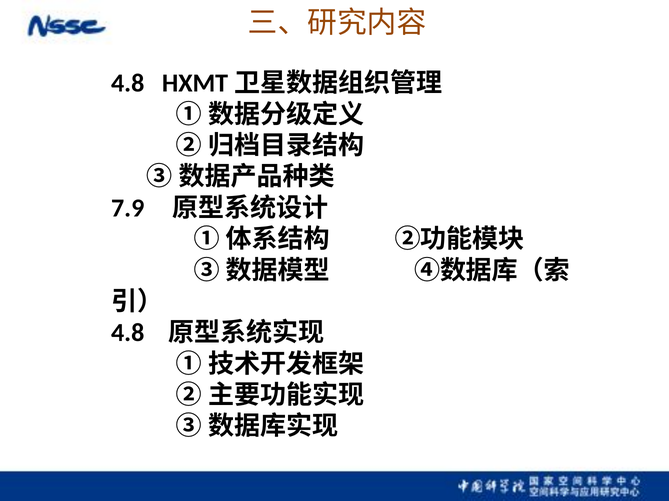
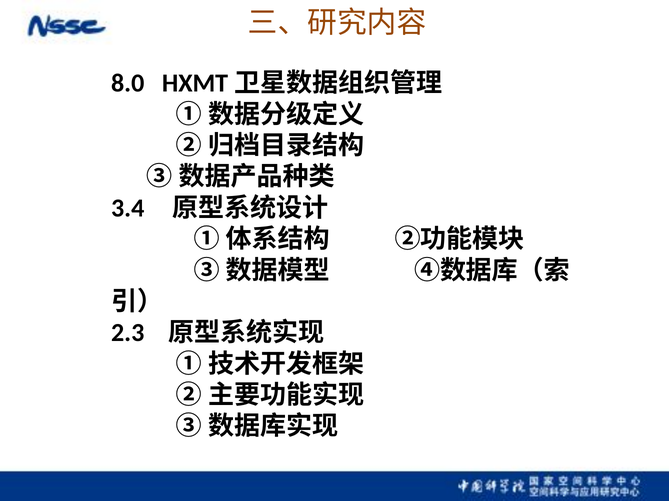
4.8: 4.8 -> 8.0 (128, 83)
7.9: 7.9 -> 3.4 (128, 208)
4.8: 4.8 -> 2.3 (128, 333)
